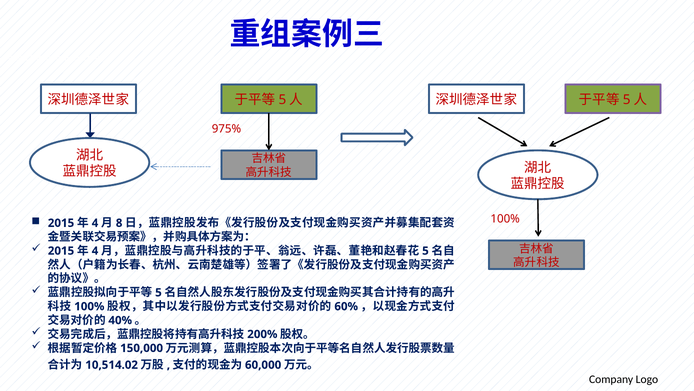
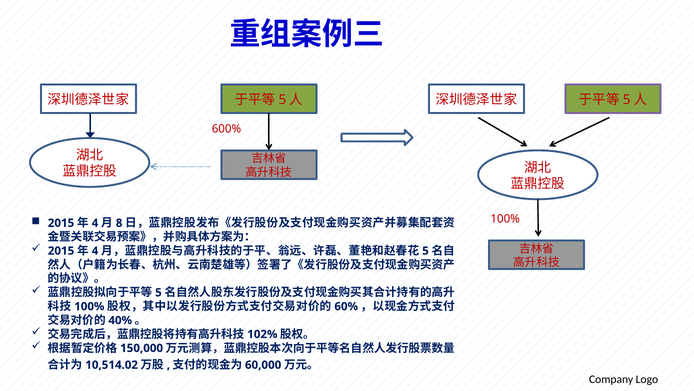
975%: 975% -> 600% (226, 128)
200%: 200% -> 102% (262, 334)
